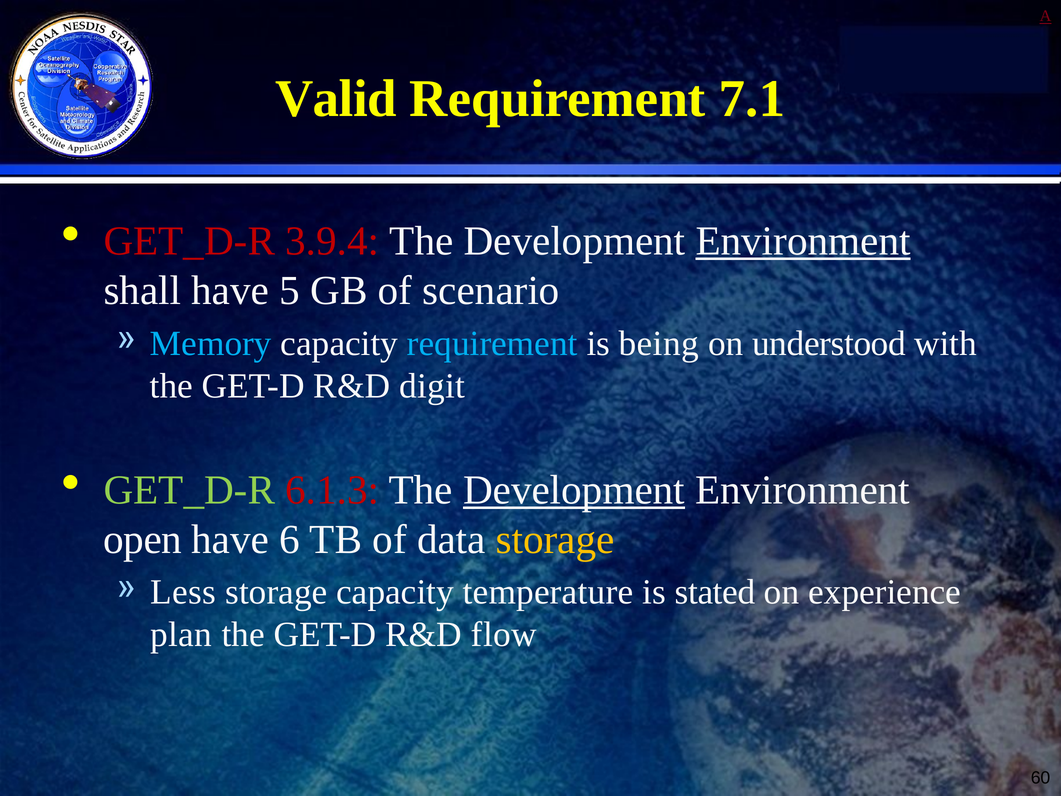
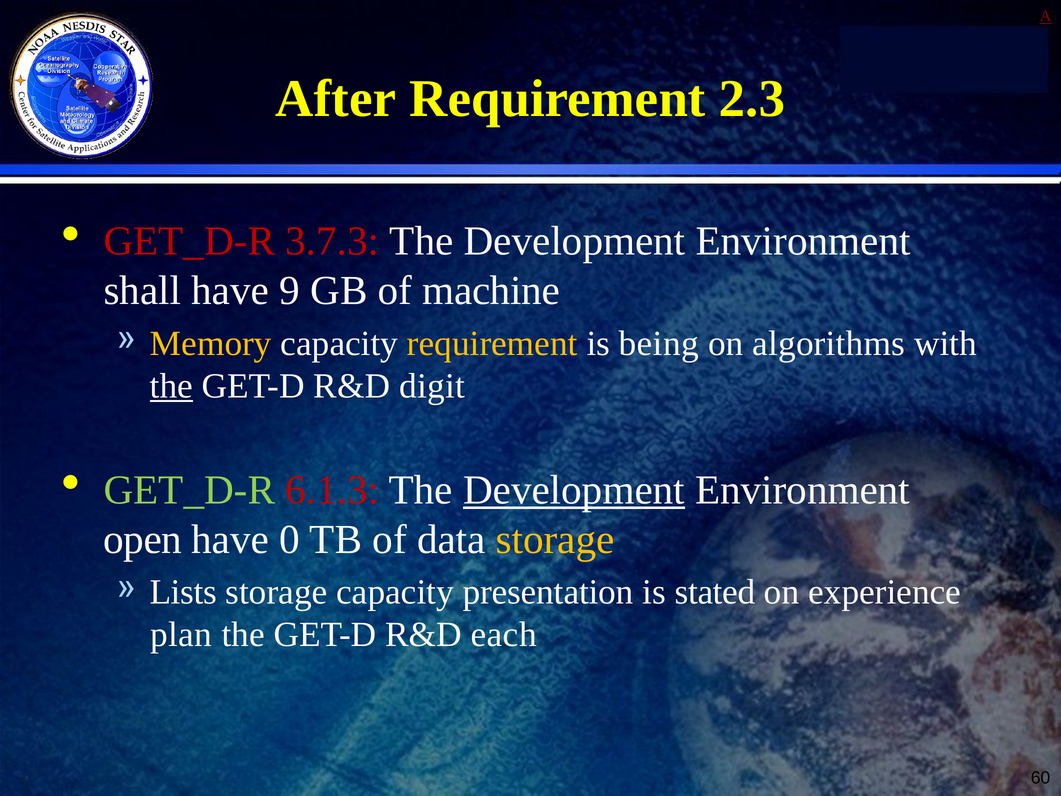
Valid: Valid -> After (336, 99)
7.1: 7.1 -> 2.3 (752, 99)
3.9.4: 3.9.4 -> 3.7.3 (332, 241)
Environment underline: present -> none (803, 241)
5: 5 -> 9 (290, 291)
scenario: scenario -> machine (491, 291)
Memory colour: light blue -> yellow (211, 343)
requirement colour: light blue -> yellow (492, 343)
understood: understood -> algorithms (829, 343)
the underline: none -> present (172, 386)
6: 6 -> 0 (290, 539)
Less: Less -> Lists (183, 592)
temperature: temperature -> presentation (548, 592)
flow: flow -> each (504, 635)
